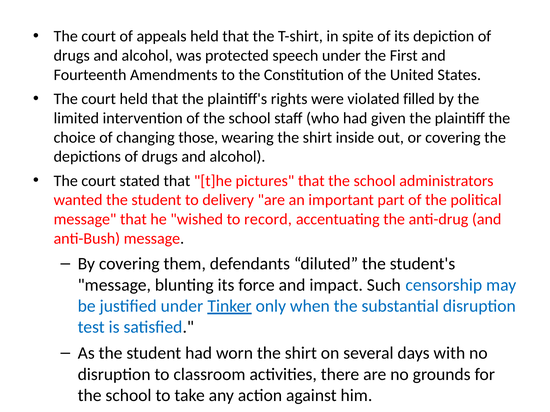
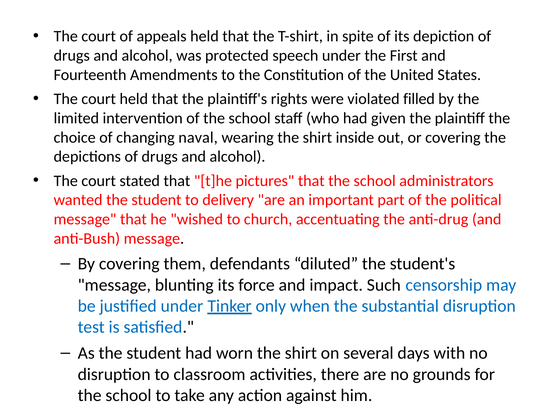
those: those -> naval (198, 138)
record: record -> church (268, 219)
